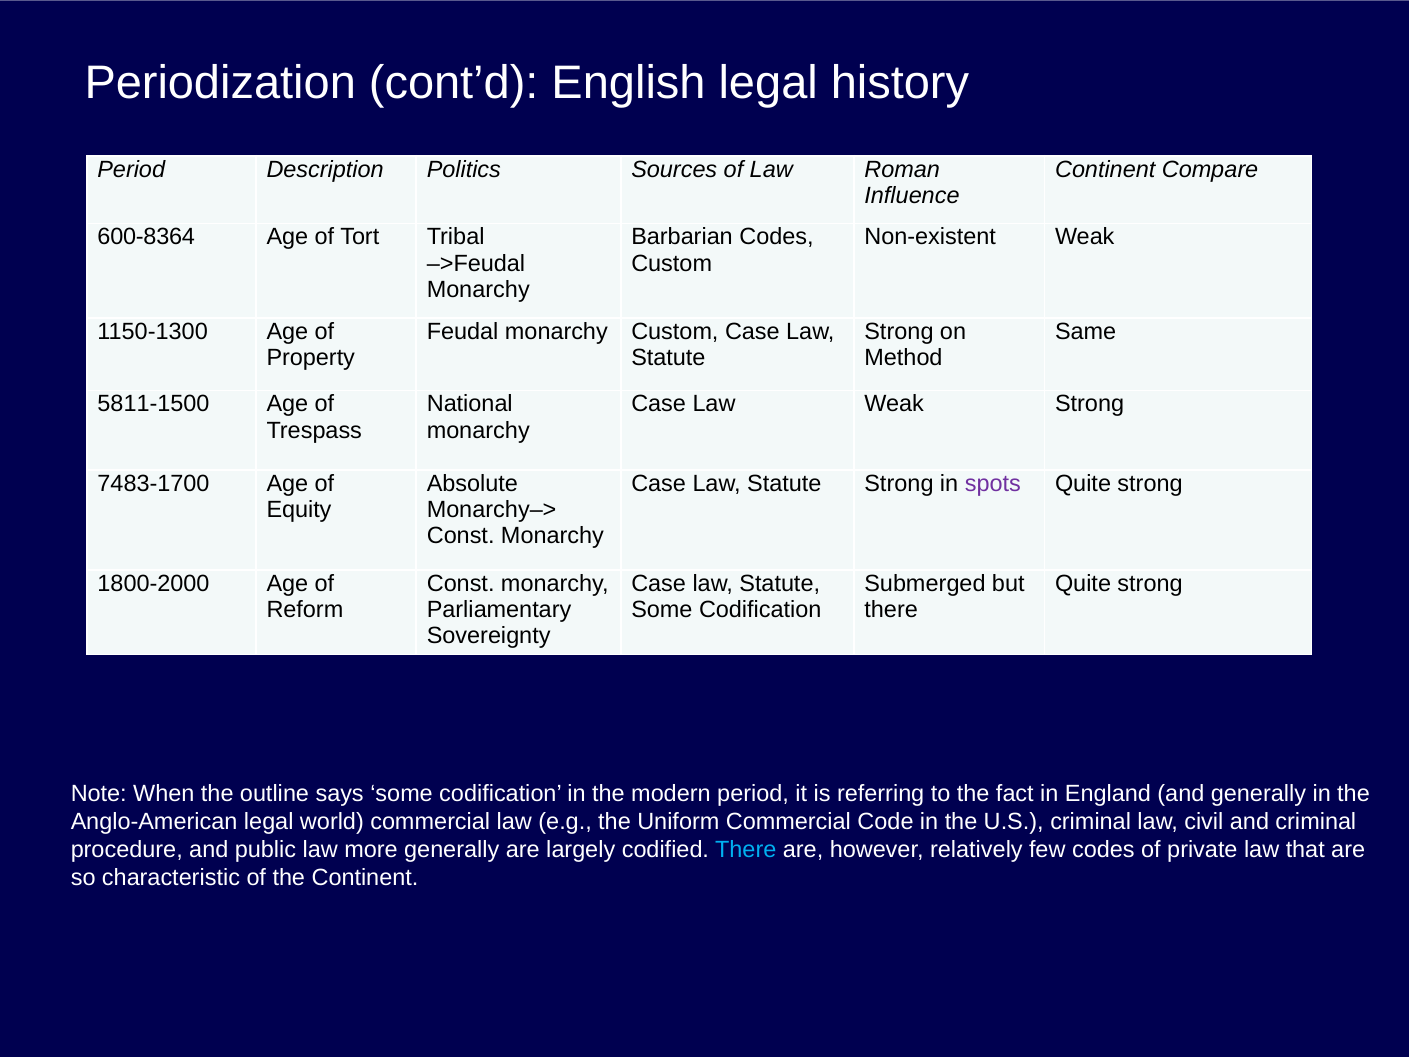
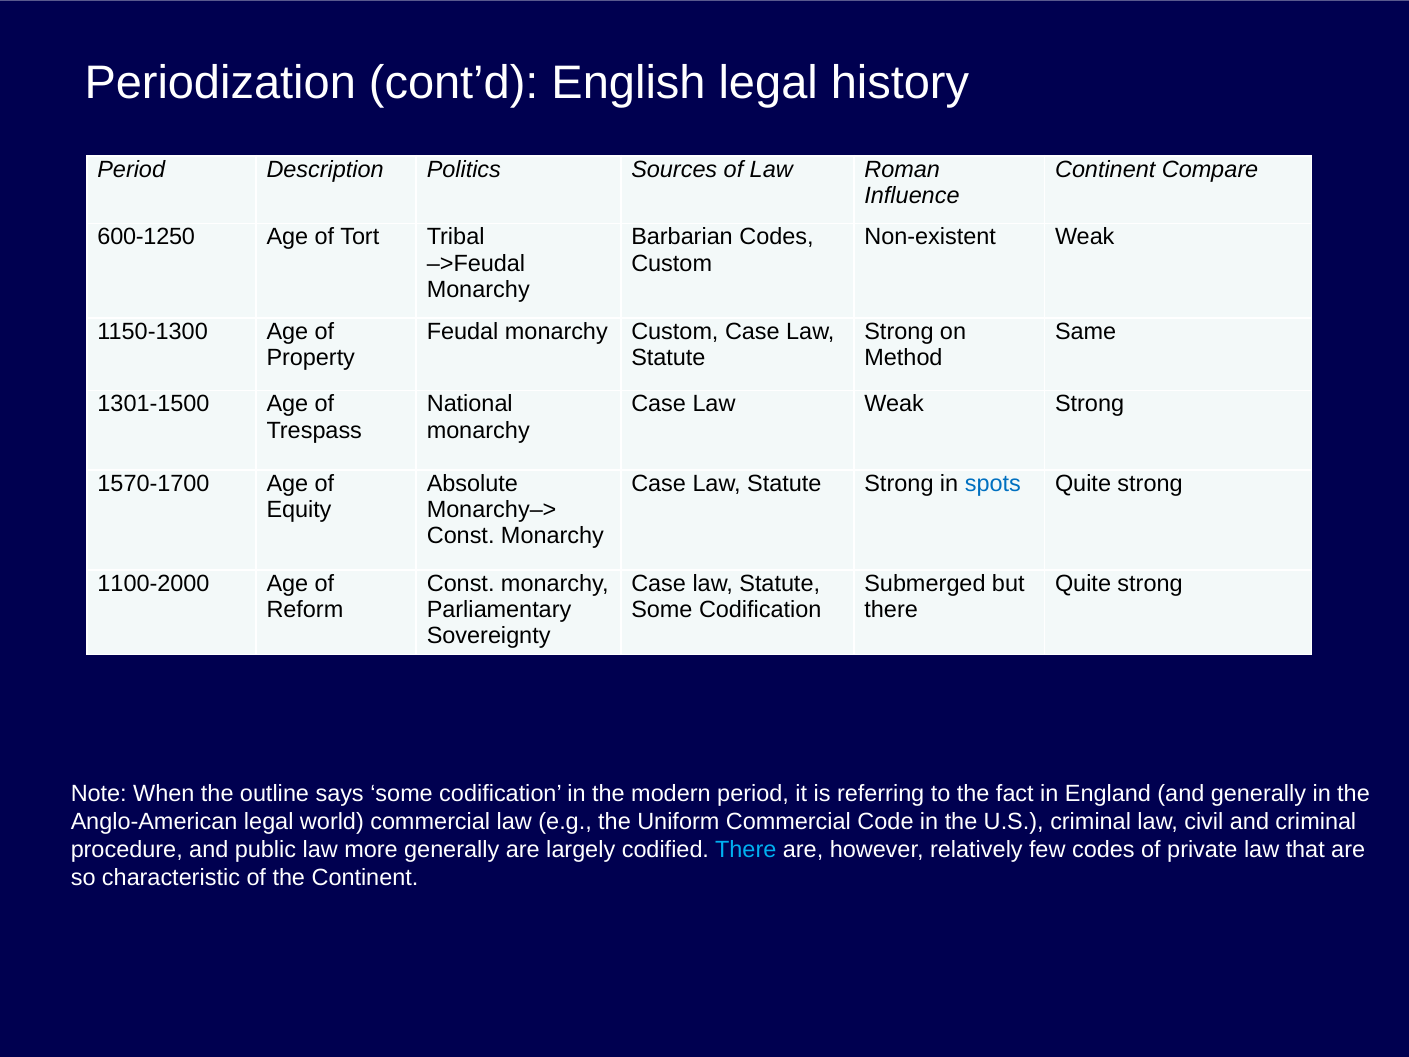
600-8364: 600-8364 -> 600-1250 (146, 237)
5811-1500: 5811-1500 -> 1301-1500 (153, 404)
7483-1700: 7483-1700 -> 1570-1700 (153, 483)
spots colour: purple -> blue (993, 483)
1800-2000: 1800-2000 -> 1100-2000 (153, 583)
